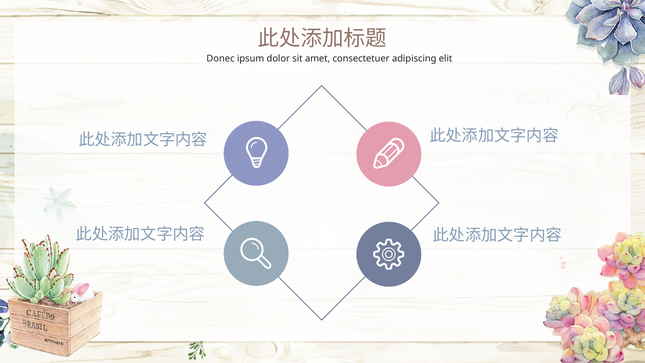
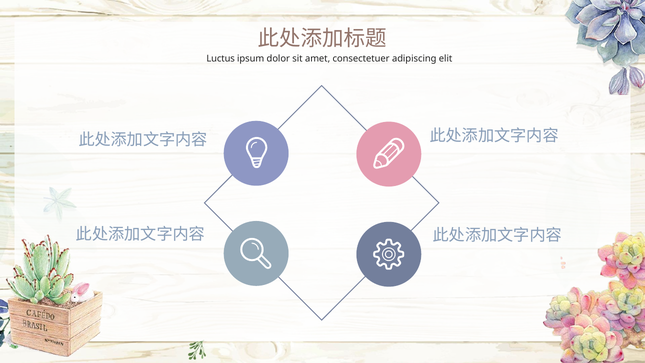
Donec: Donec -> Luctus (221, 59)
